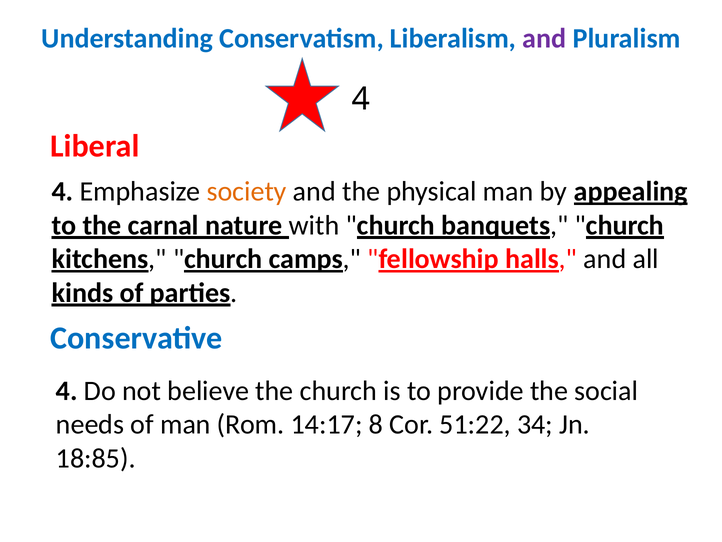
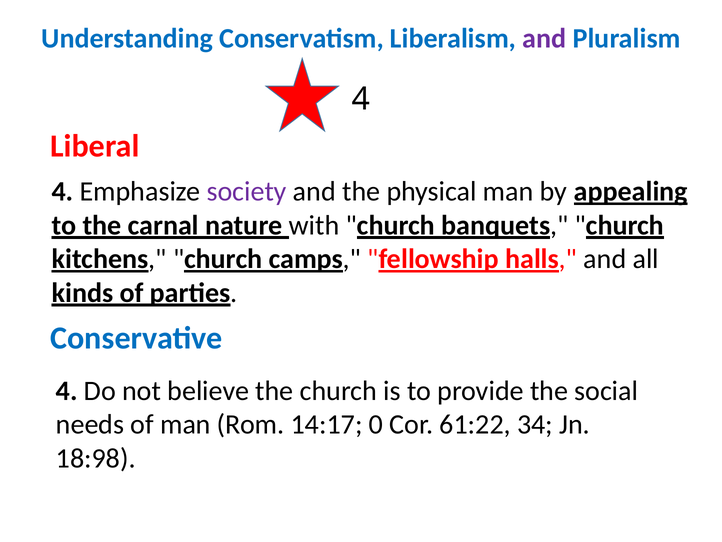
society colour: orange -> purple (247, 192)
8: 8 -> 0 (376, 424)
51:22: 51:22 -> 61:22 (475, 424)
18:85: 18:85 -> 18:98 (96, 458)
